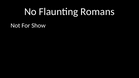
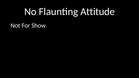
Romans: Romans -> Attitude (98, 12)
